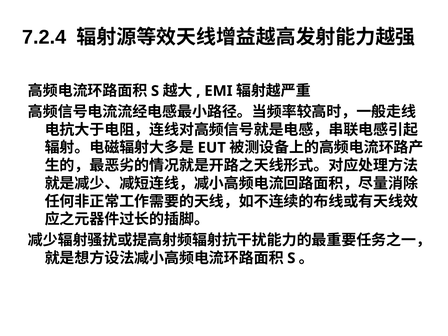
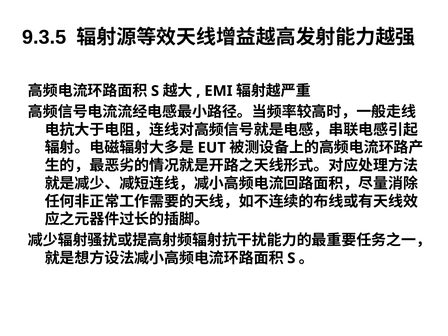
7.2.4: 7.2.4 -> 9.3.5 (44, 37)
